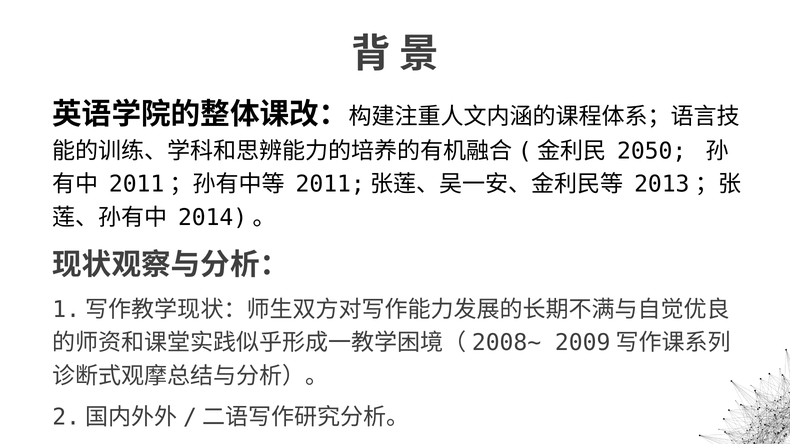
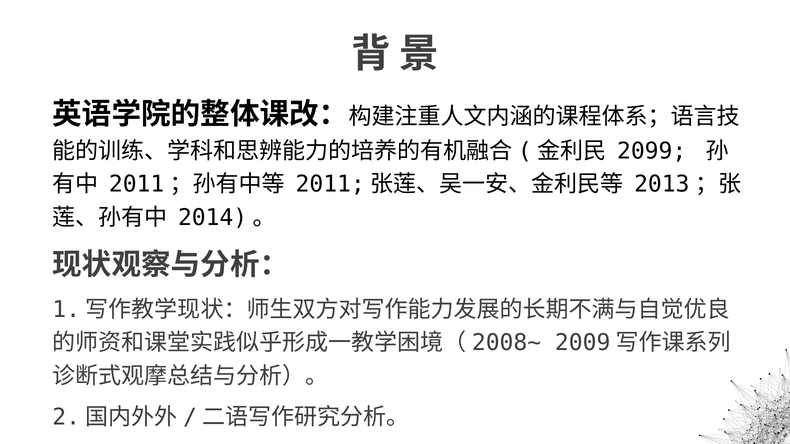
2050: 2050 -> 2099 (652, 151)
